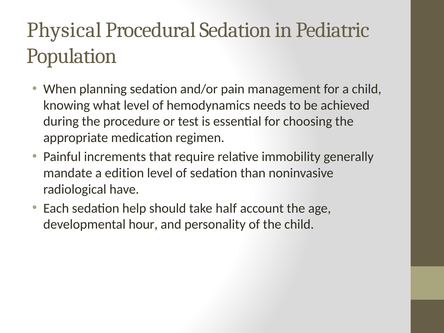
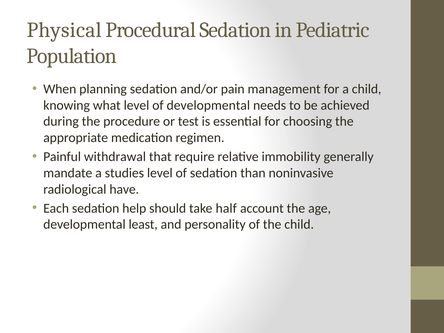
of hemodynamics: hemodynamics -> developmental (208, 105)
increments: increments -> withdrawal (115, 157)
edition: edition -> studies (124, 173)
hour: hour -> least (143, 224)
